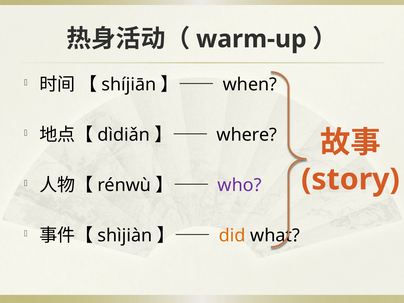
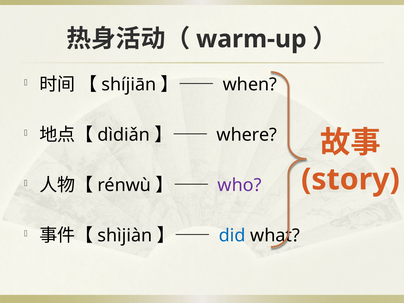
did colour: orange -> blue (232, 236)
